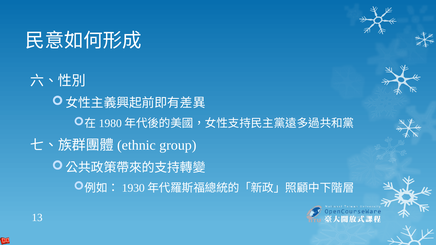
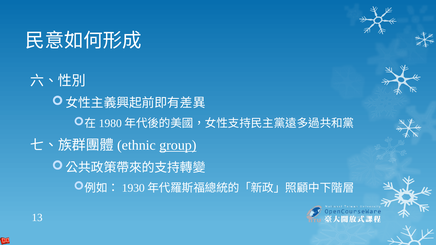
group underline: none -> present (178, 145)
